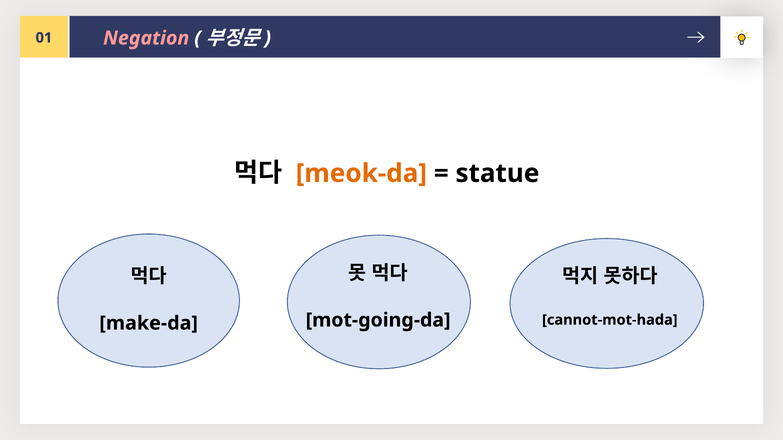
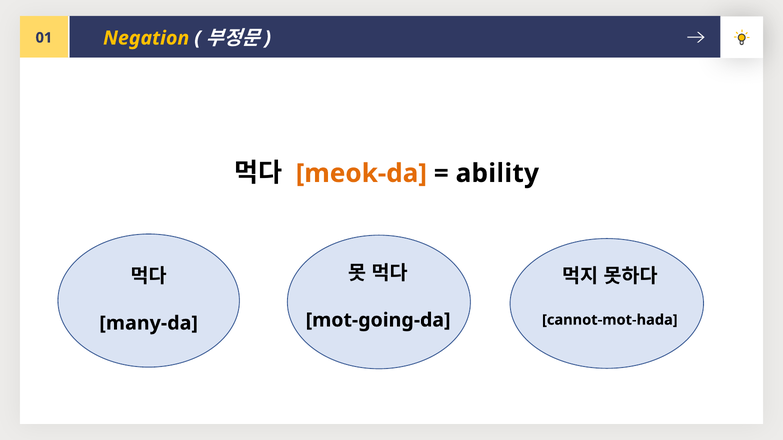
Negation colour: pink -> yellow (146, 38)
statue: statue -> ability (497, 174)
make-da: make-da -> many-da (149, 323)
